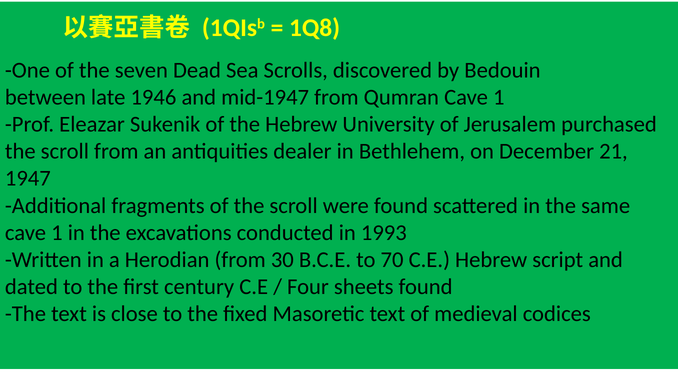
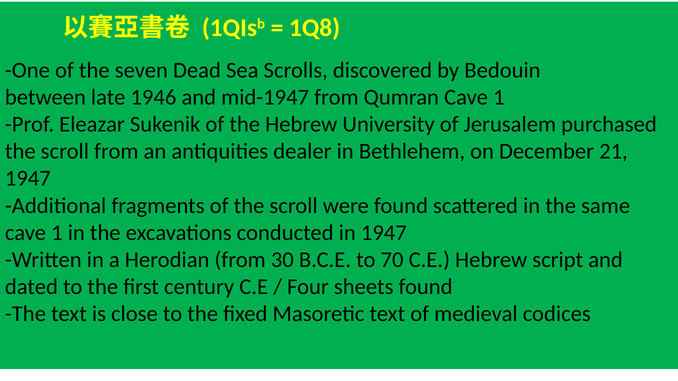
in 1993: 1993 -> 1947 (384, 233)
